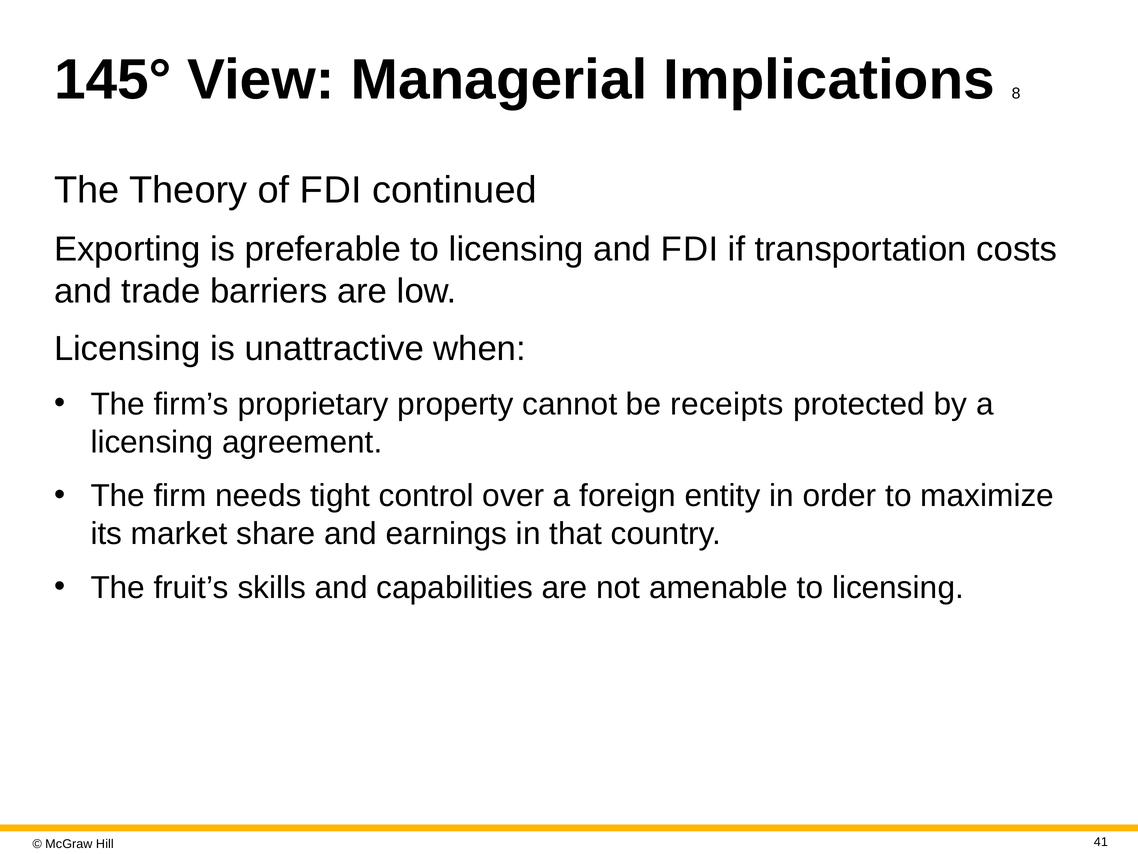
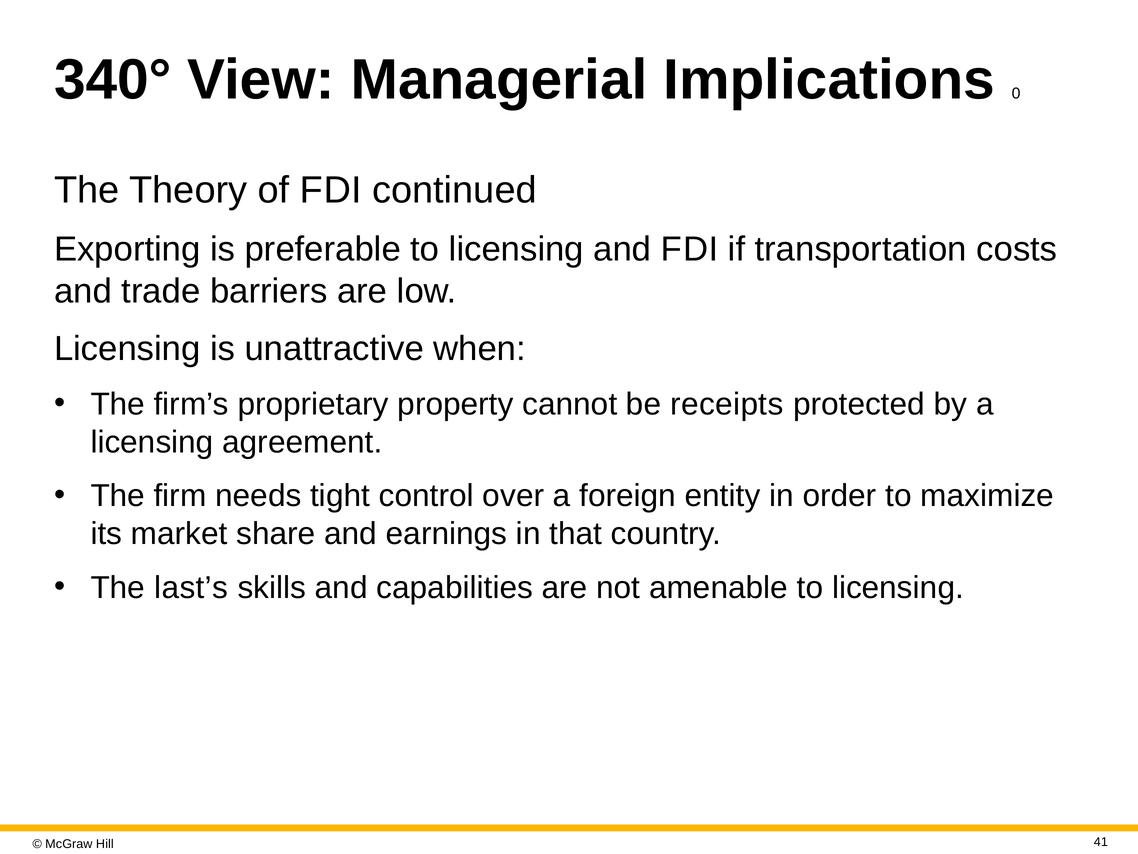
145°: 145° -> 340° (113, 80)
8: 8 -> 0 (1016, 93)
fruit’s: fruit’s -> last’s (191, 587)
